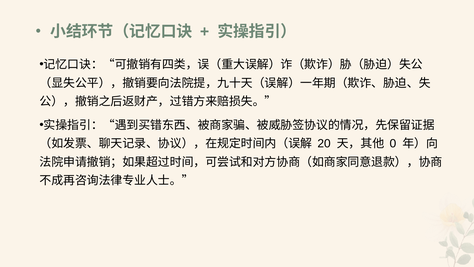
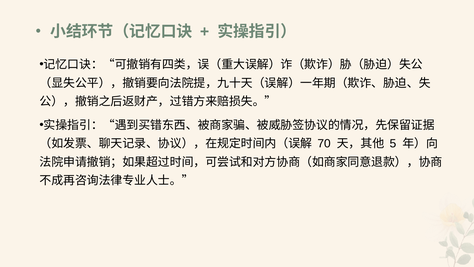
20: 20 -> 70 (324, 143)
0: 0 -> 5 (393, 143)
